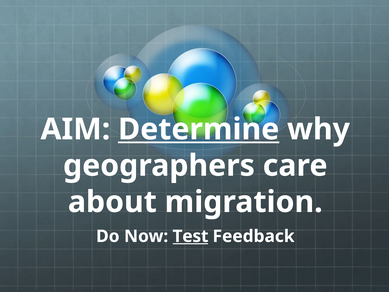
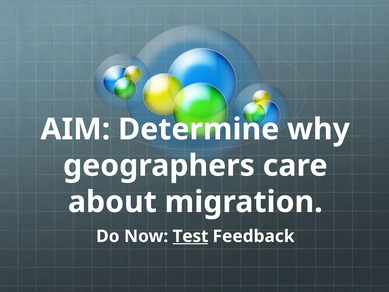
Determine underline: present -> none (199, 129)
